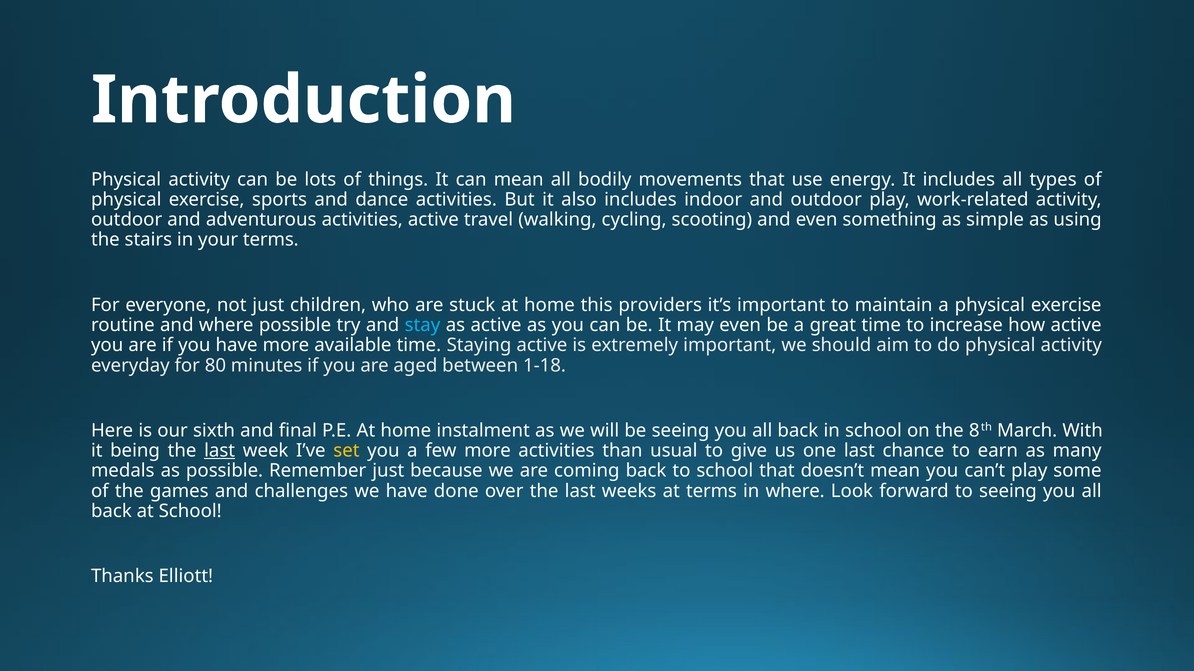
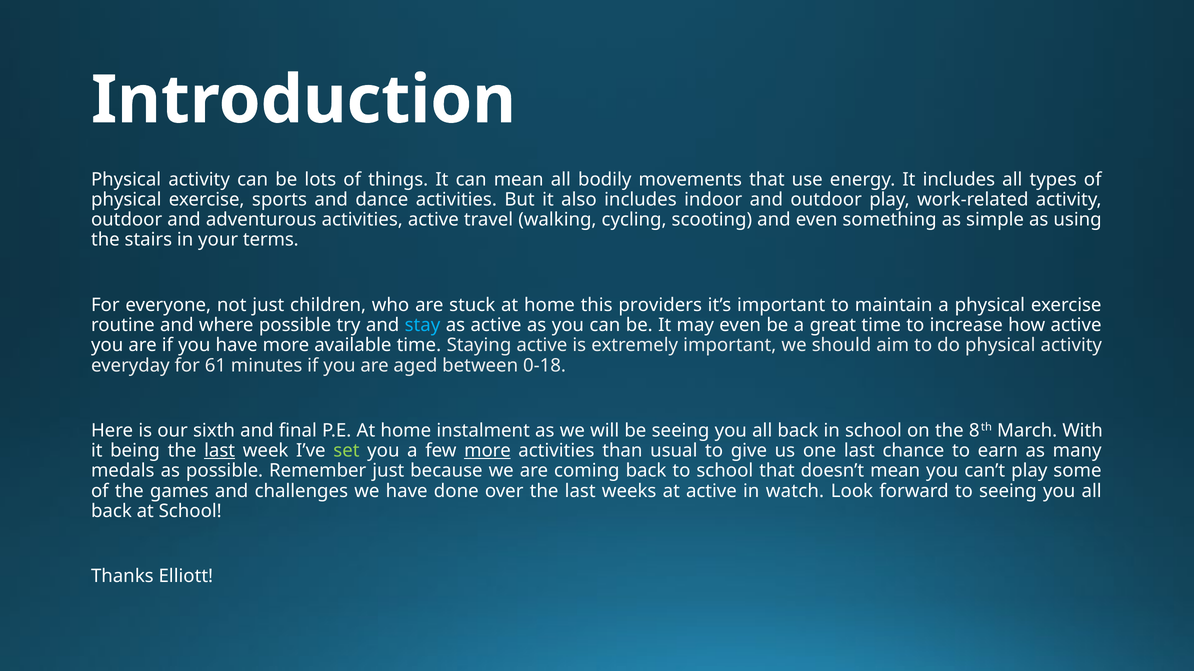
80: 80 -> 61 (215, 366)
1-18: 1-18 -> 0-18 (544, 366)
set colour: yellow -> light green (346, 451)
more underline: none -> present (488, 451)
at terms: terms -> active (711, 491)
in where: where -> watch (795, 491)
